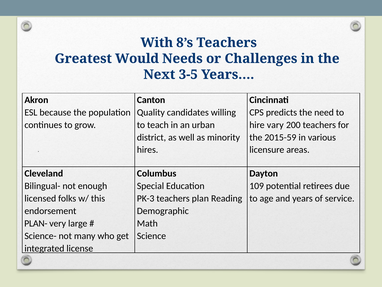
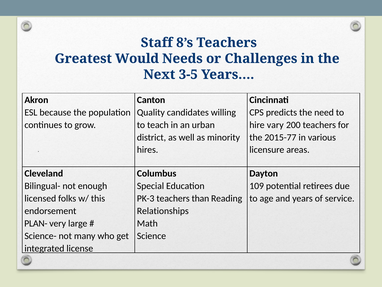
With: With -> Staff (157, 43)
2015-59: 2015-59 -> 2015-77 (280, 137)
plan: plan -> than (200, 198)
Demographic: Demographic -> Relationships (163, 211)
